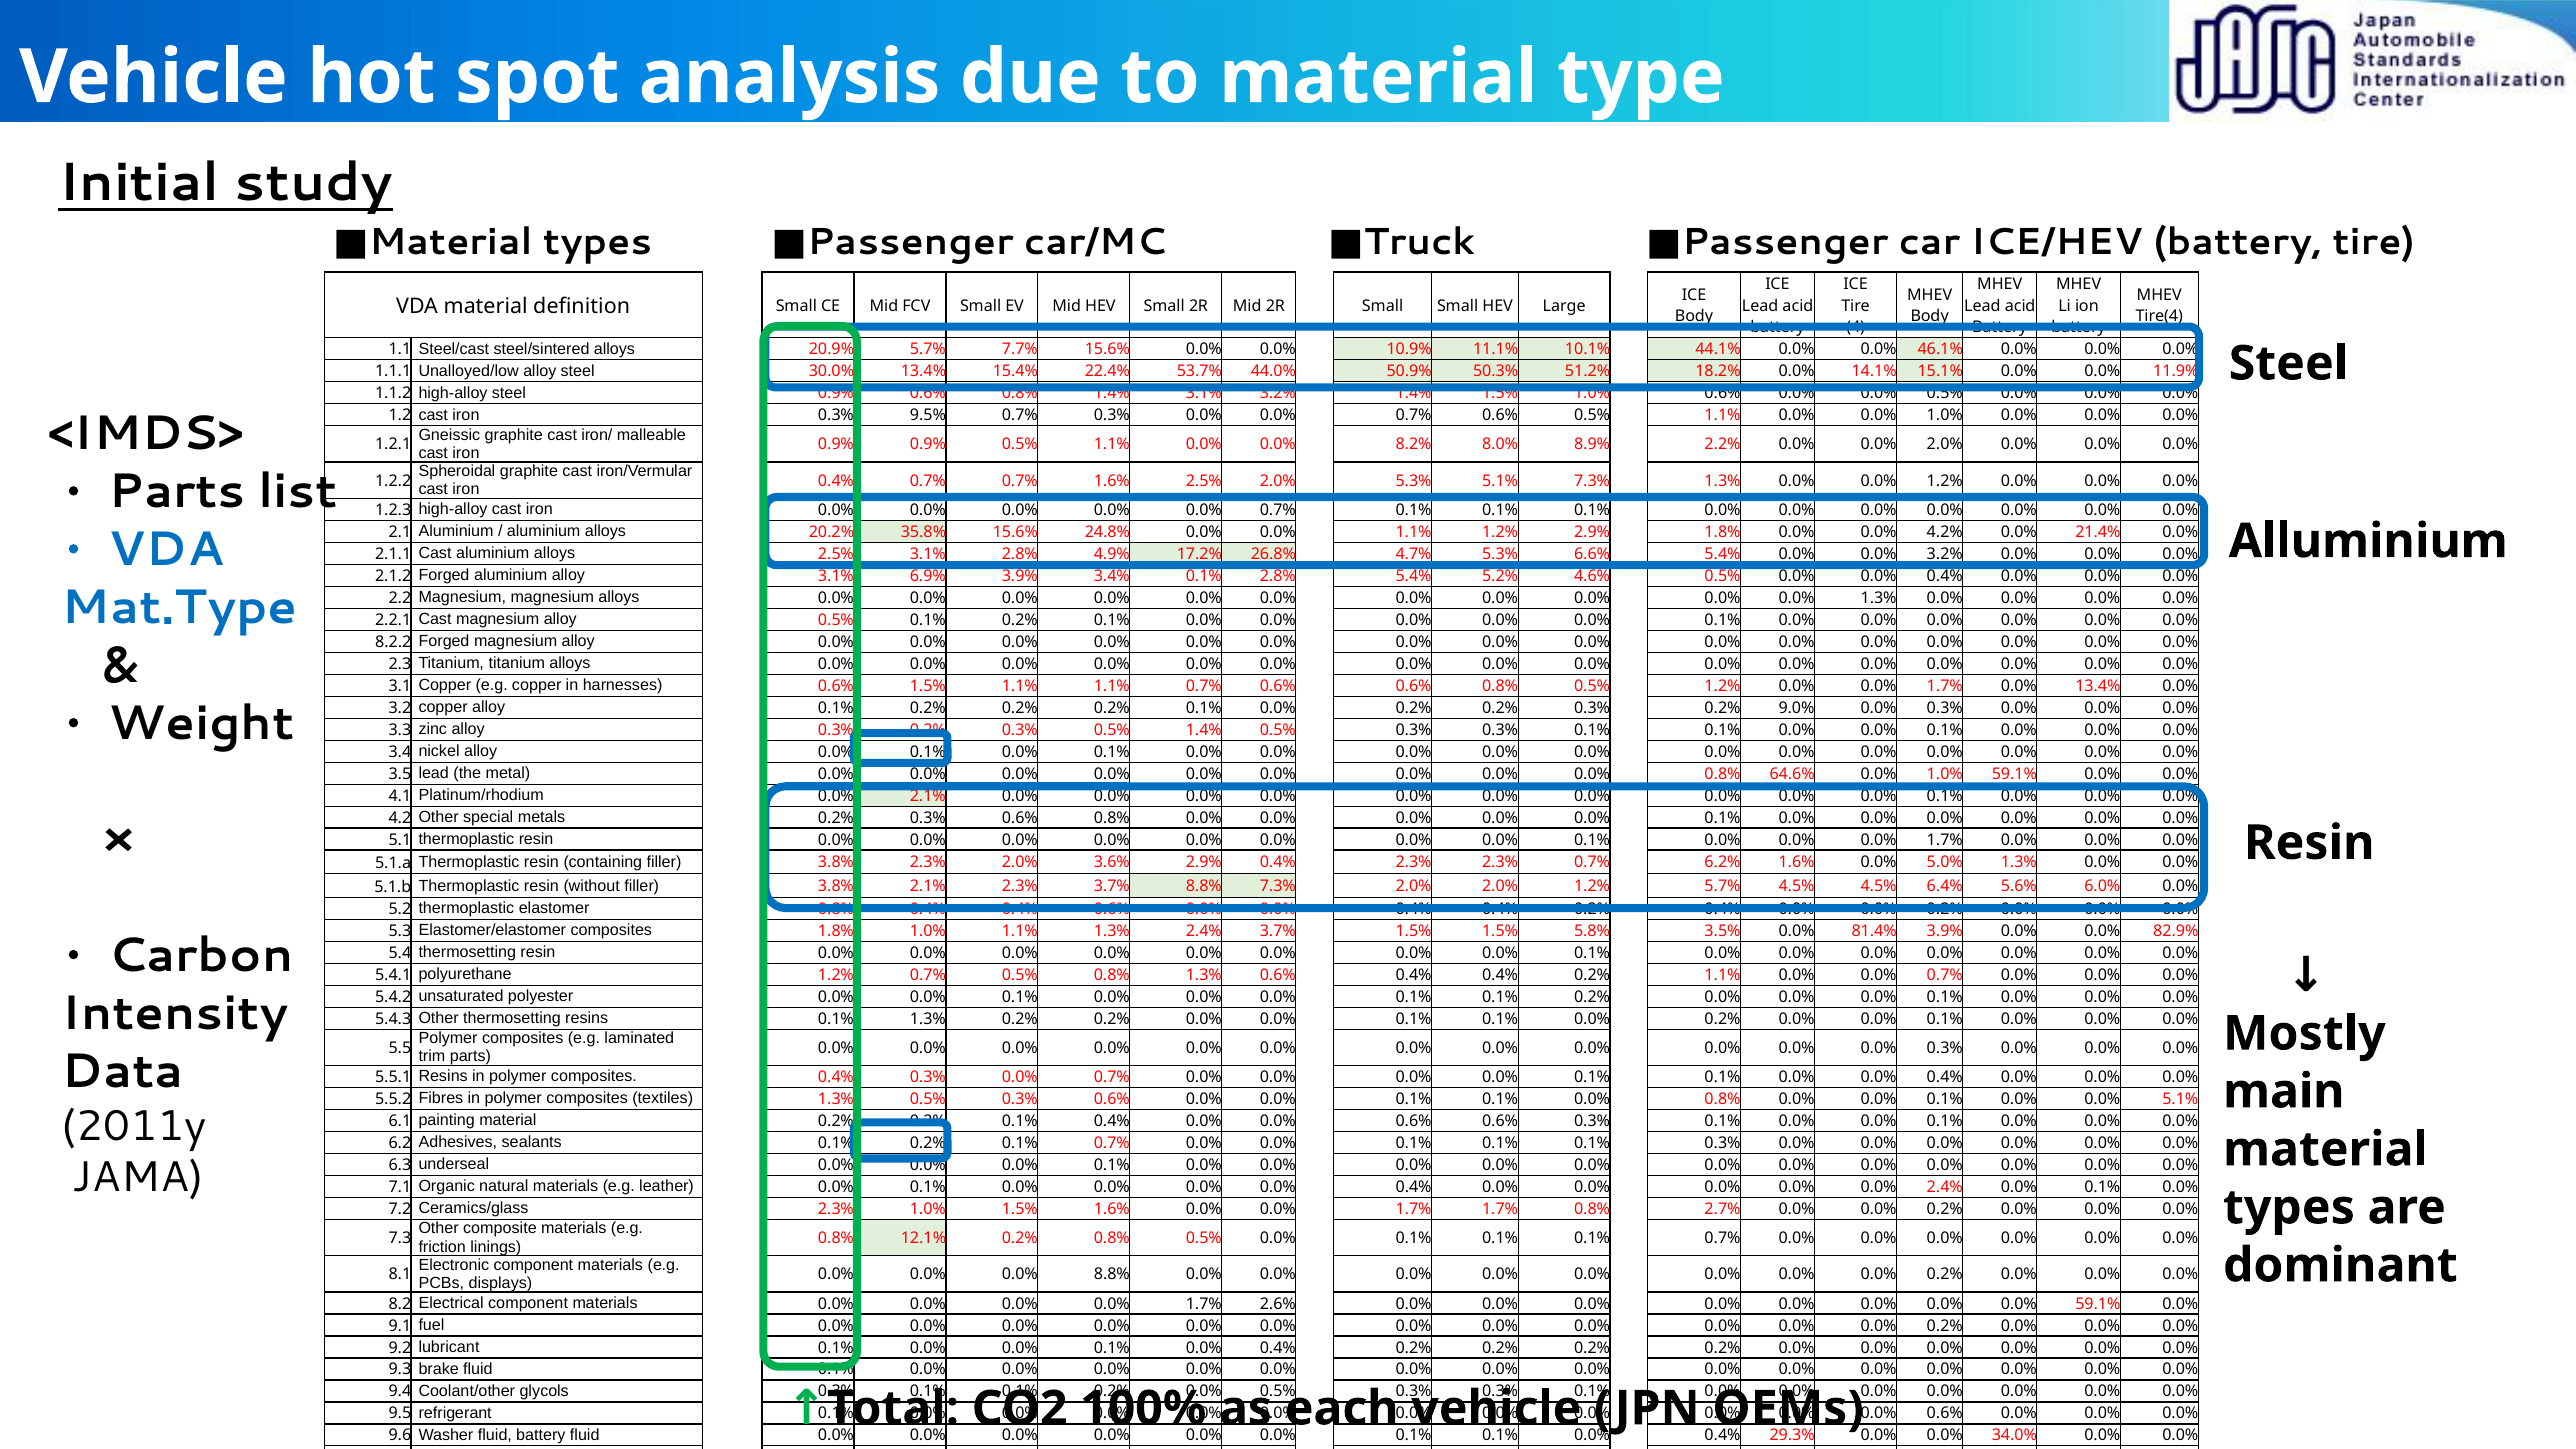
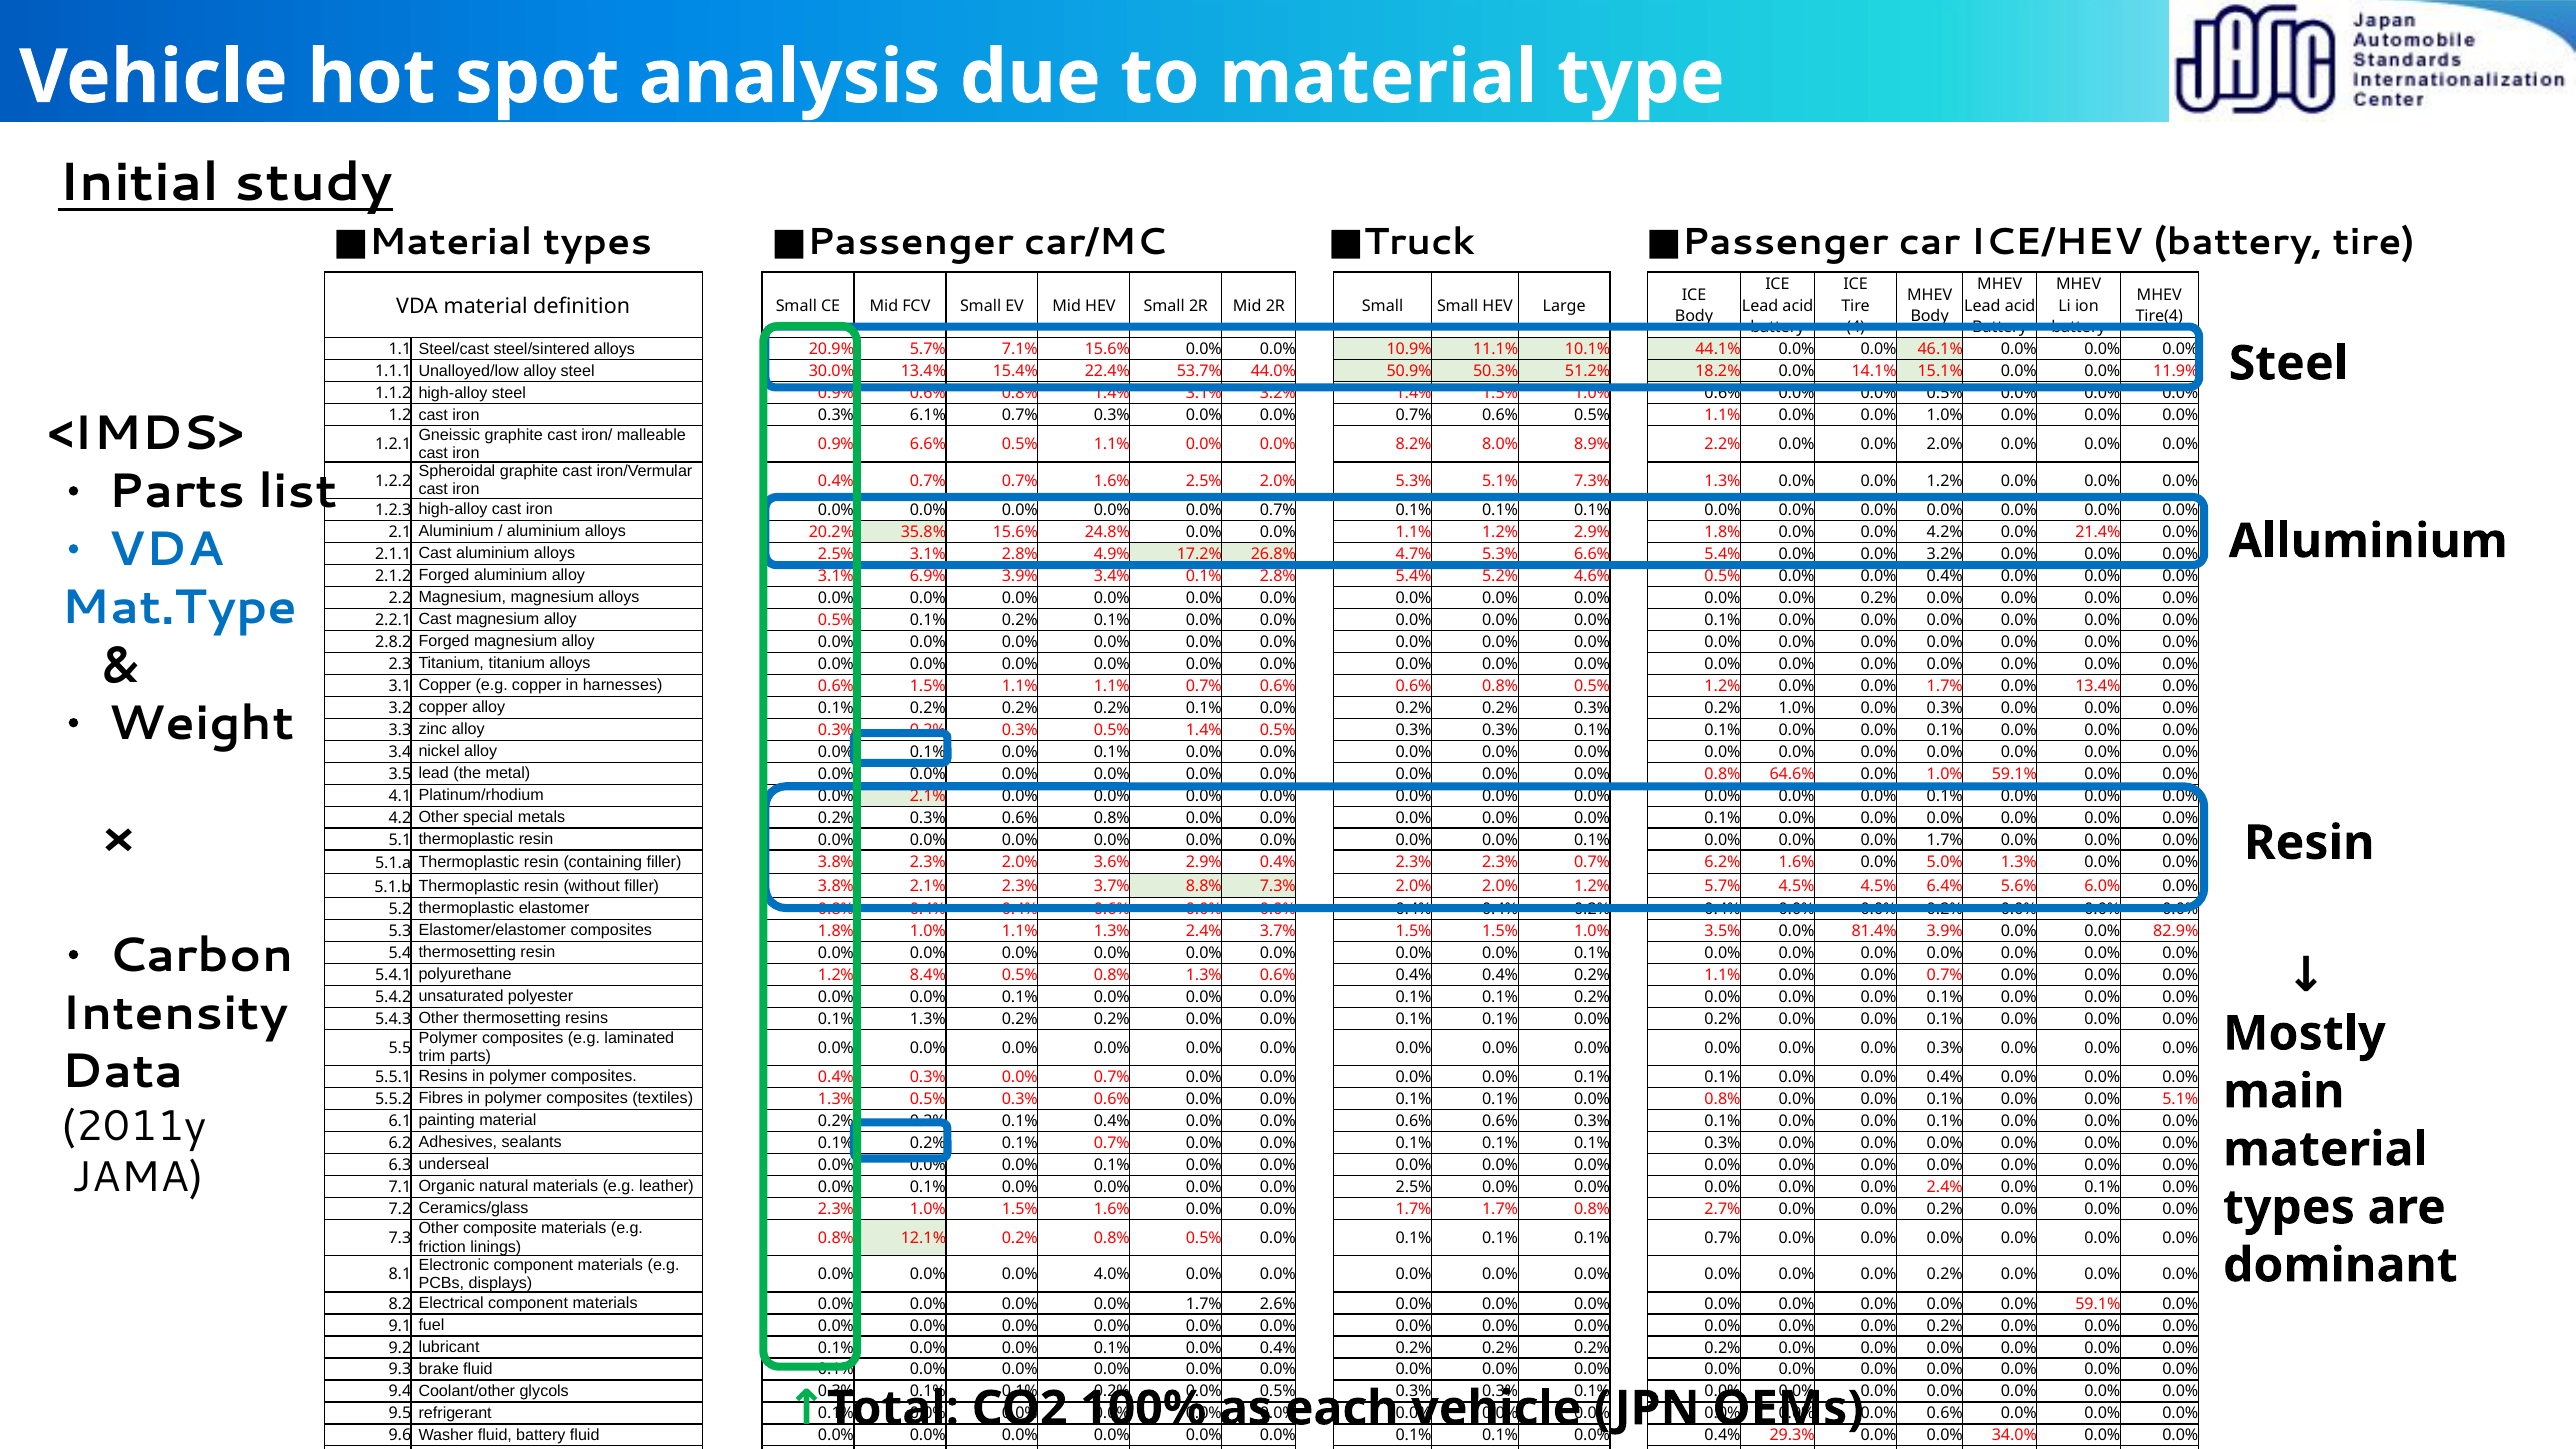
7.7%: 7.7% -> 7.1% (1020, 350)
9.5%: 9.5% -> 6.1% (928, 416)
0.9% 0.9%: 0.9% -> 6.6% (928, 445)
1.3%: 1.3% -> 0.2% (1879, 598)
8.2.2: 8.2.2 -> 2.8.2 (393, 642)
0.2% 9.0%: 9.0% -> 1.0% (1797, 708)
1.5% 1.5% 5.8%: 5.8% -> 1.0% (1592, 931)
1.2% 0.7%: 0.7% -> 8.4% (928, 975)
0.0% 0.0% 0.0% 0.4%: 0.4% -> 2.5% (1414, 1187)
0.0% 8.8%: 8.8% -> 4.0% (1112, 1275)
